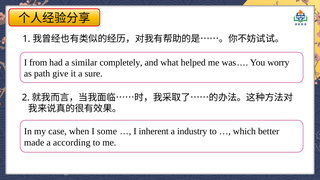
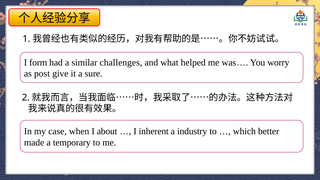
from: from -> form (38, 62)
completely: completely -> challenges (121, 62)
path: path -> post (42, 74)
some: some -> about (107, 131)
according: according -> temporary (72, 142)
